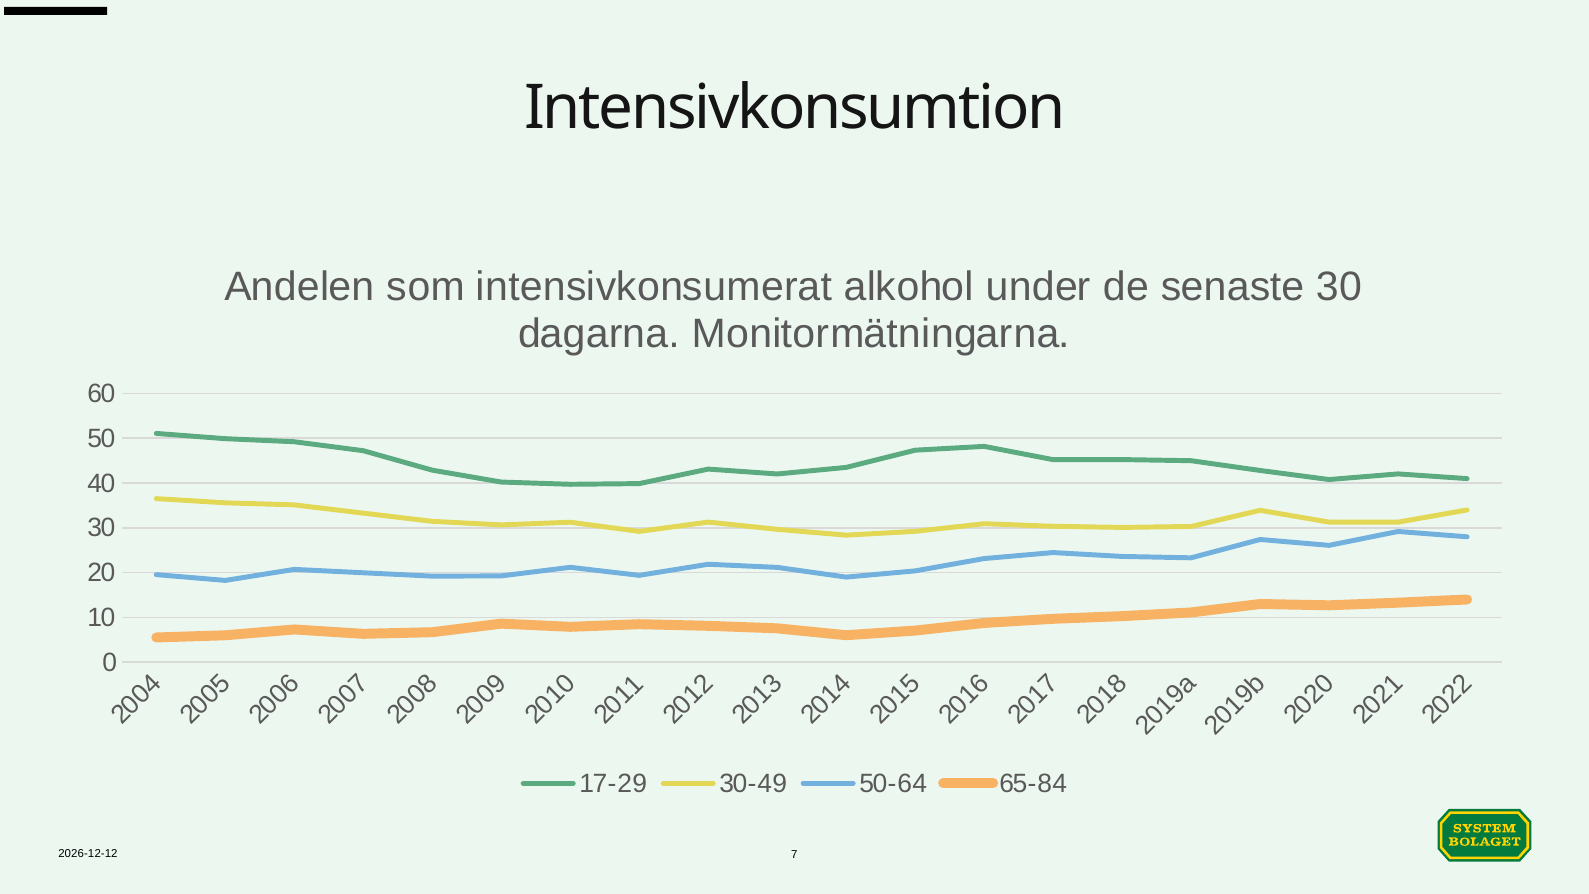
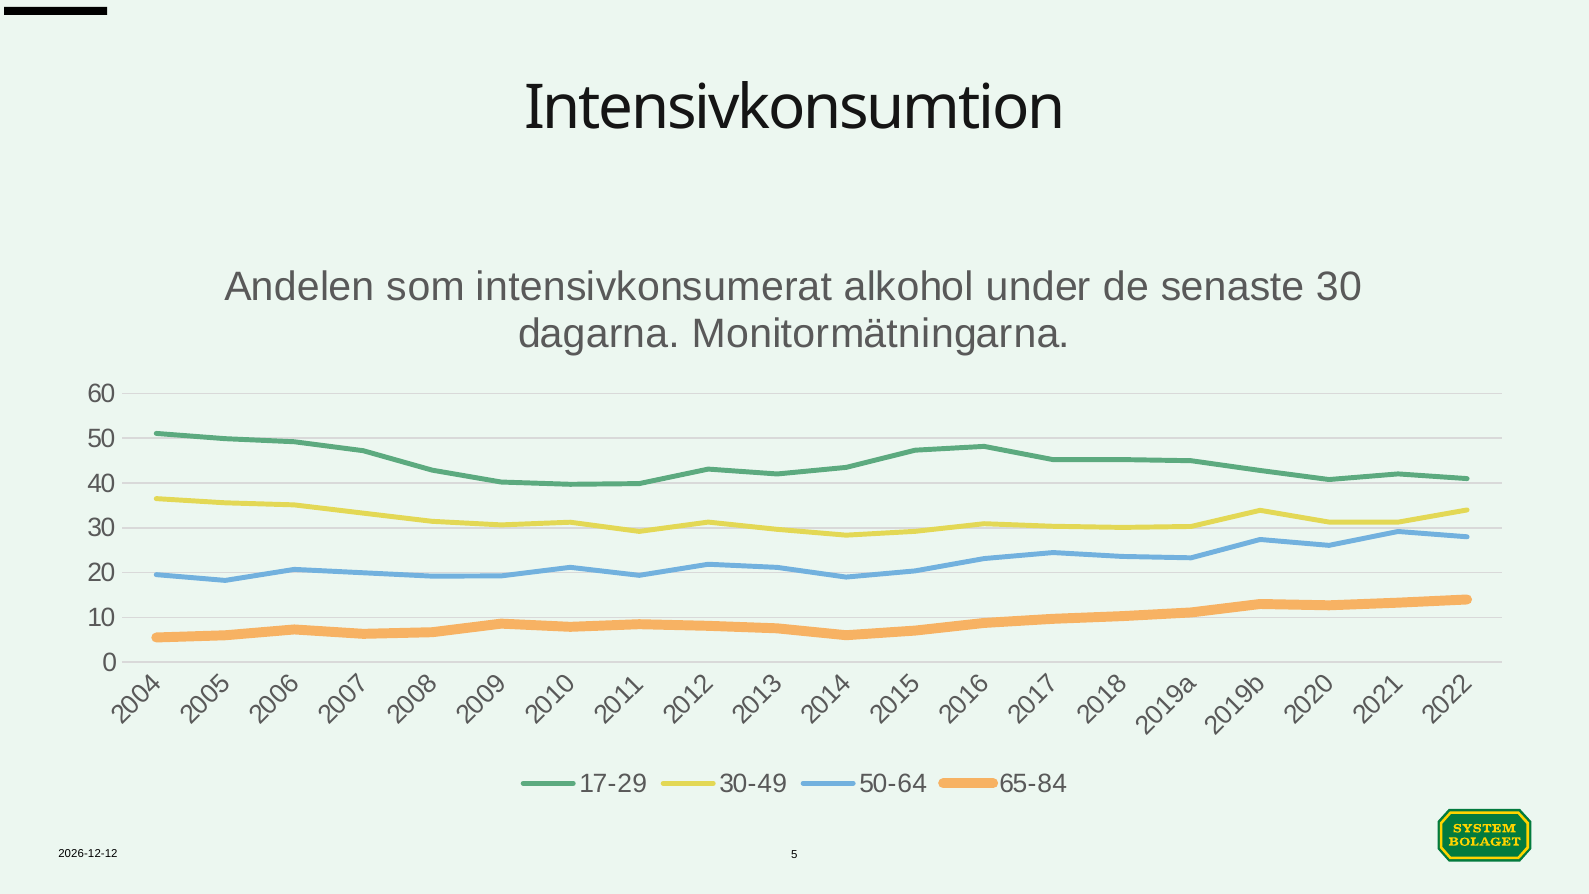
7: 7 -> 5 (794, 854)
